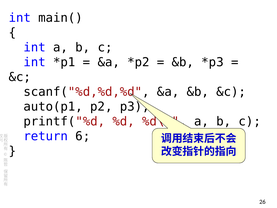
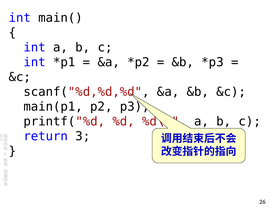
auto(p1: auto(p1 -> main(p1 (53, 107)
6: 6 -> 3 (83, 136)
